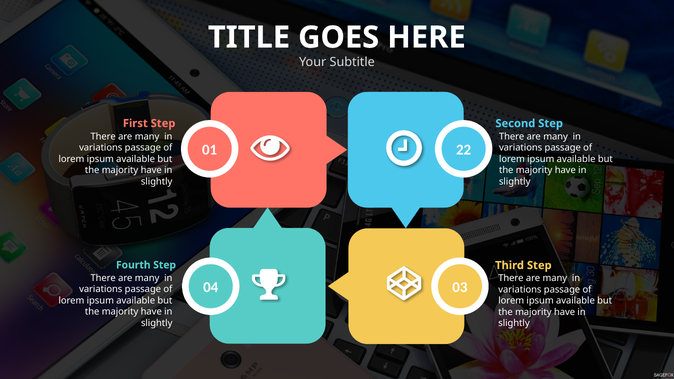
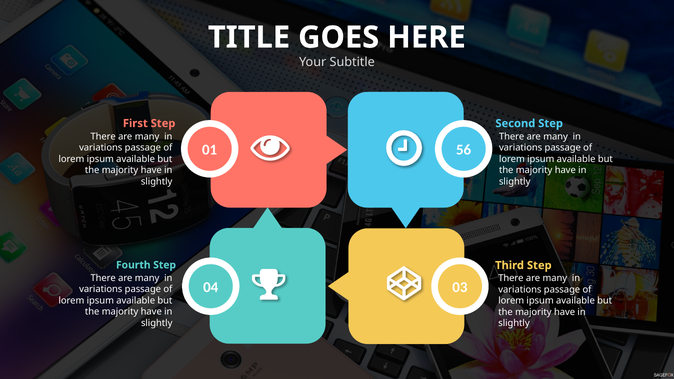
22: 22 -> 56 (464, 150)
